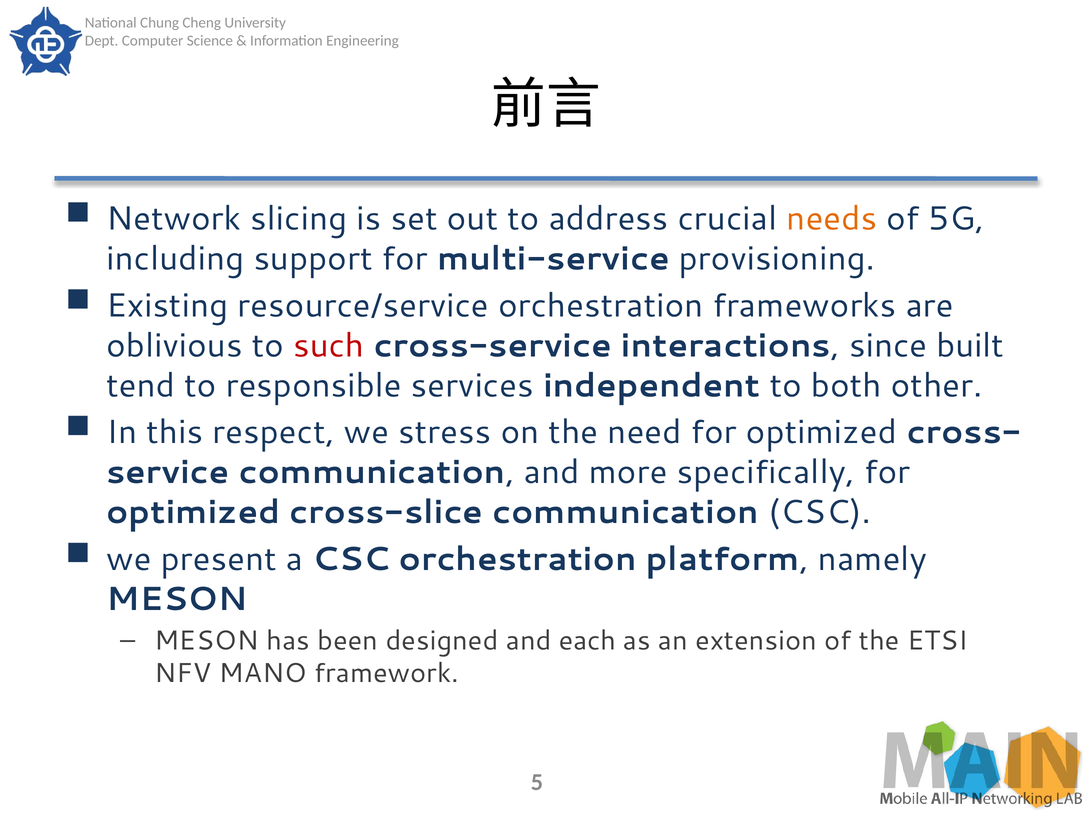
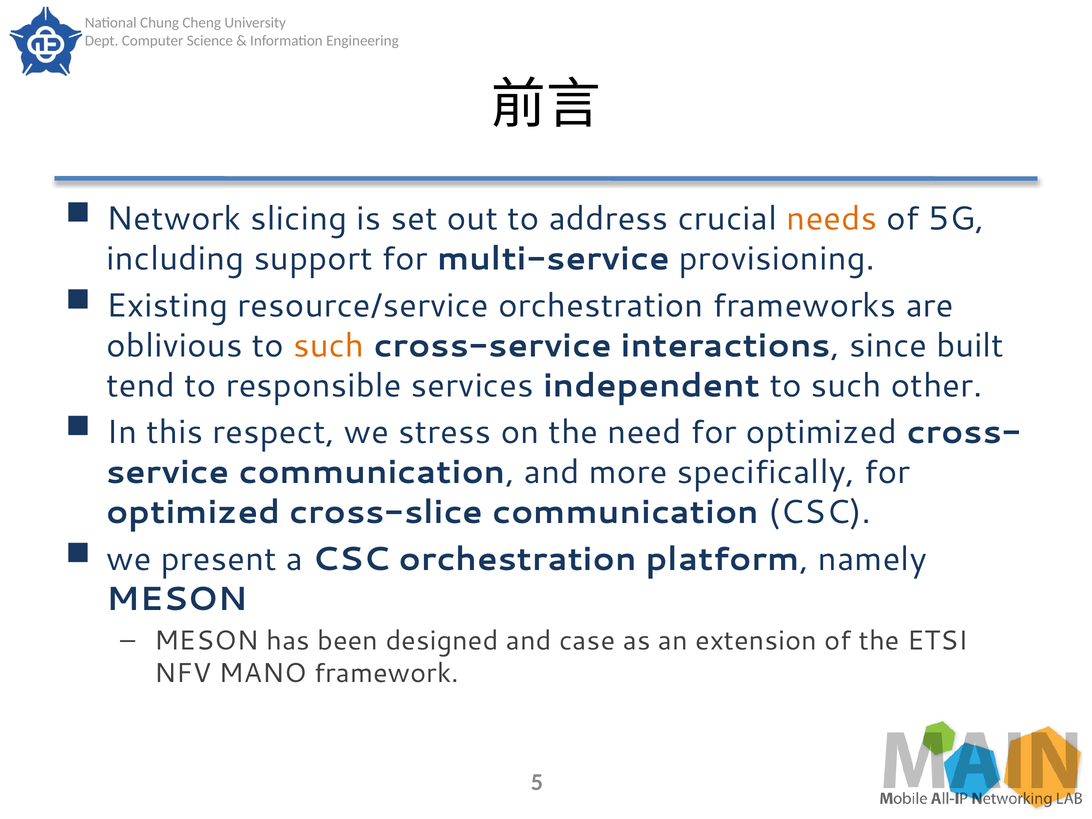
such colour: red -> orange (329, 346)
independent to both: both -> such (846, 386)
each: each -> case (587, 641)
